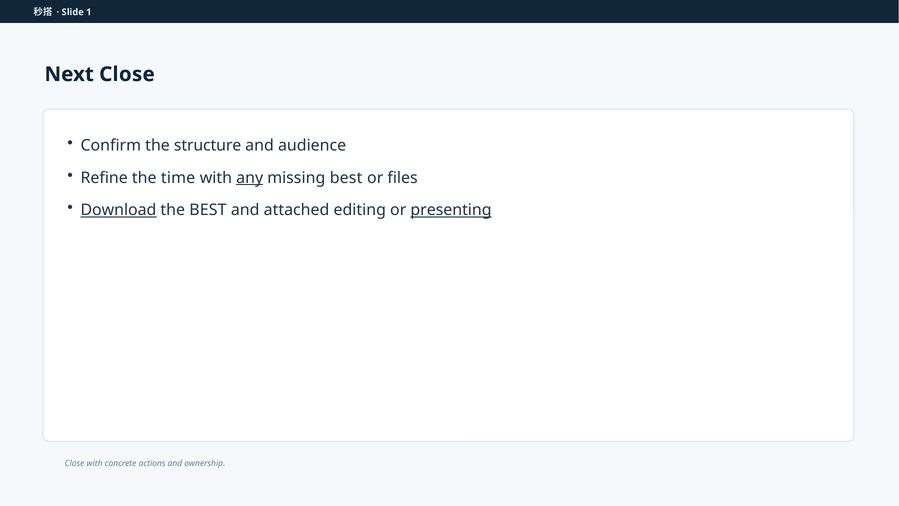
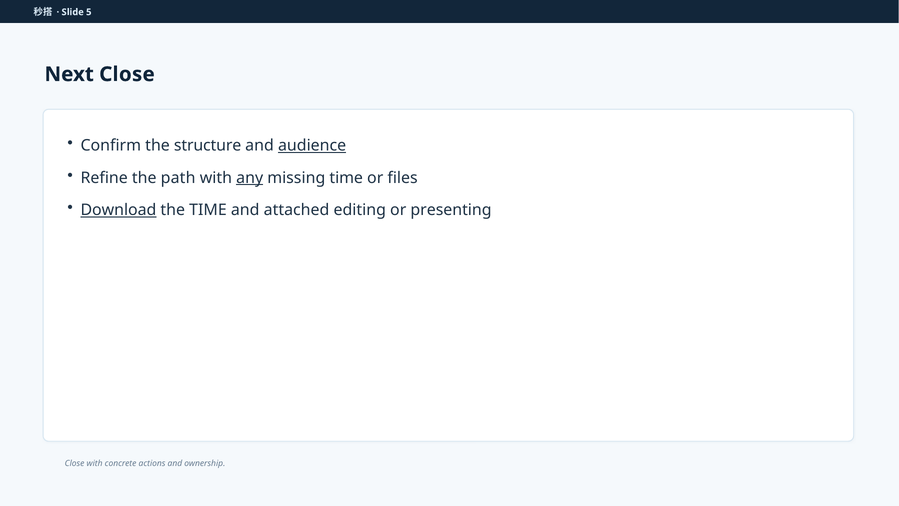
1: 1 -> 5 (89, 12)
audience underline: none -> present (312, 145)
time: time -> path (178, 178)
missing best: best -> time (346, 178)
the BEST: BEST -> TIME (208, 210)
presenting underline: present -> none (451, 210)
